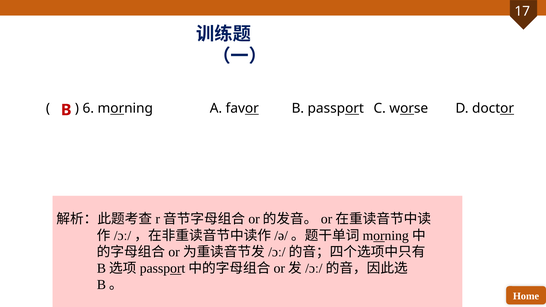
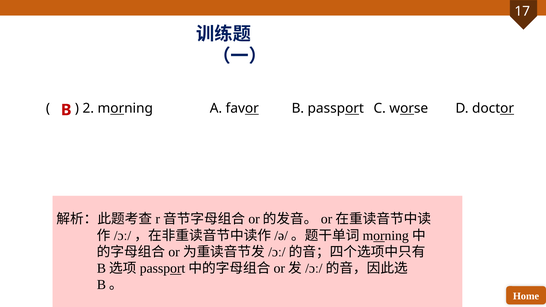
6: 6 -> 2 (88, 108)
